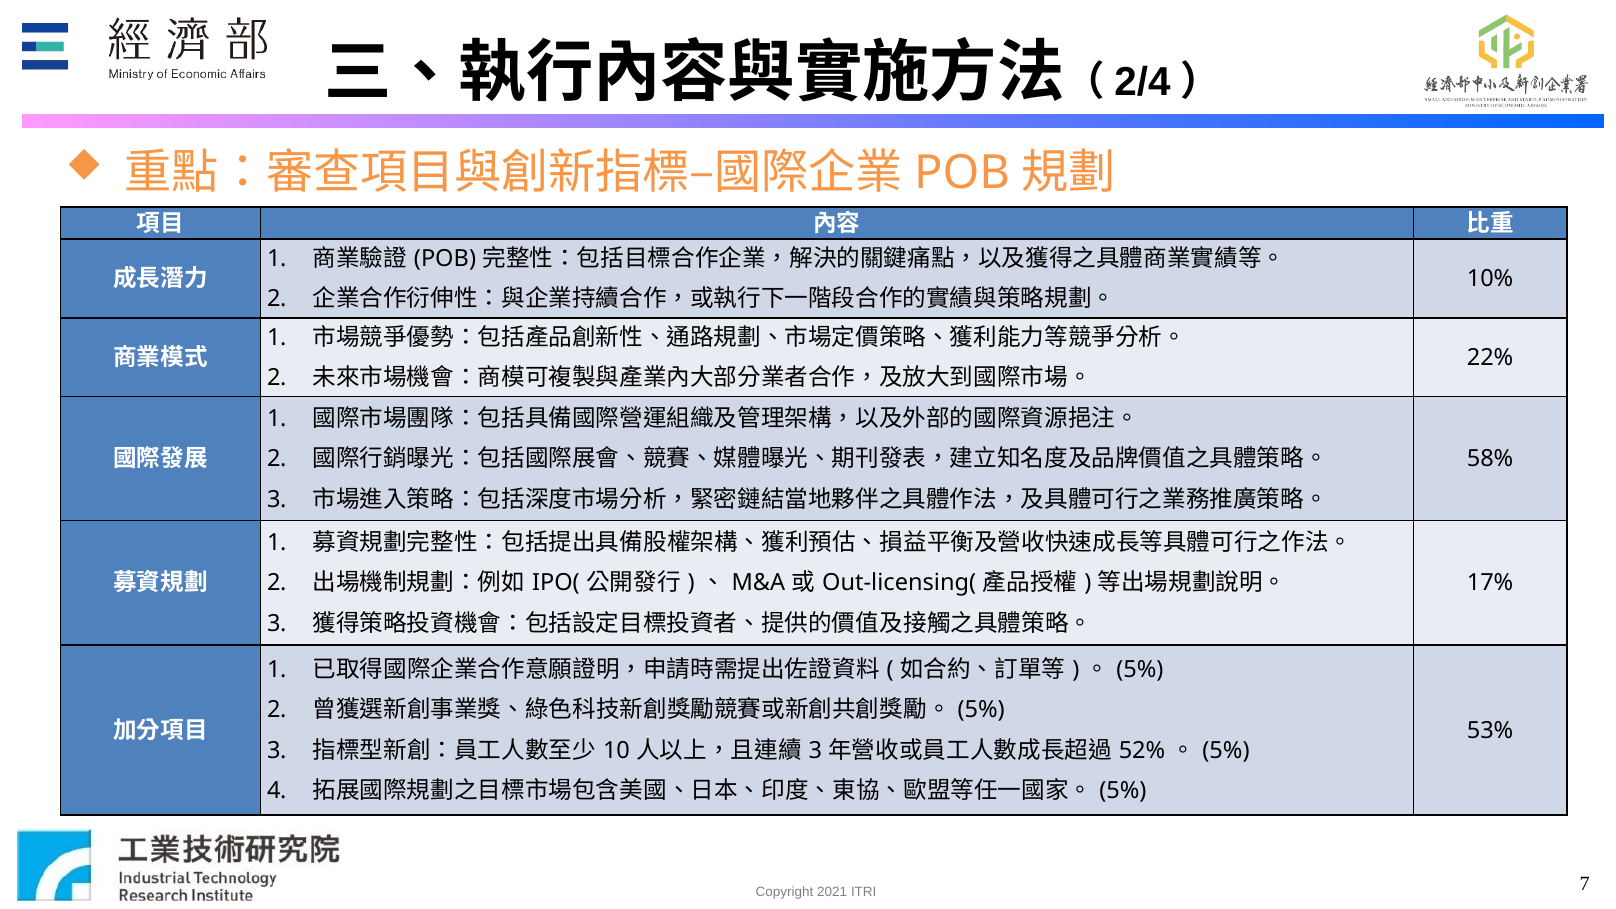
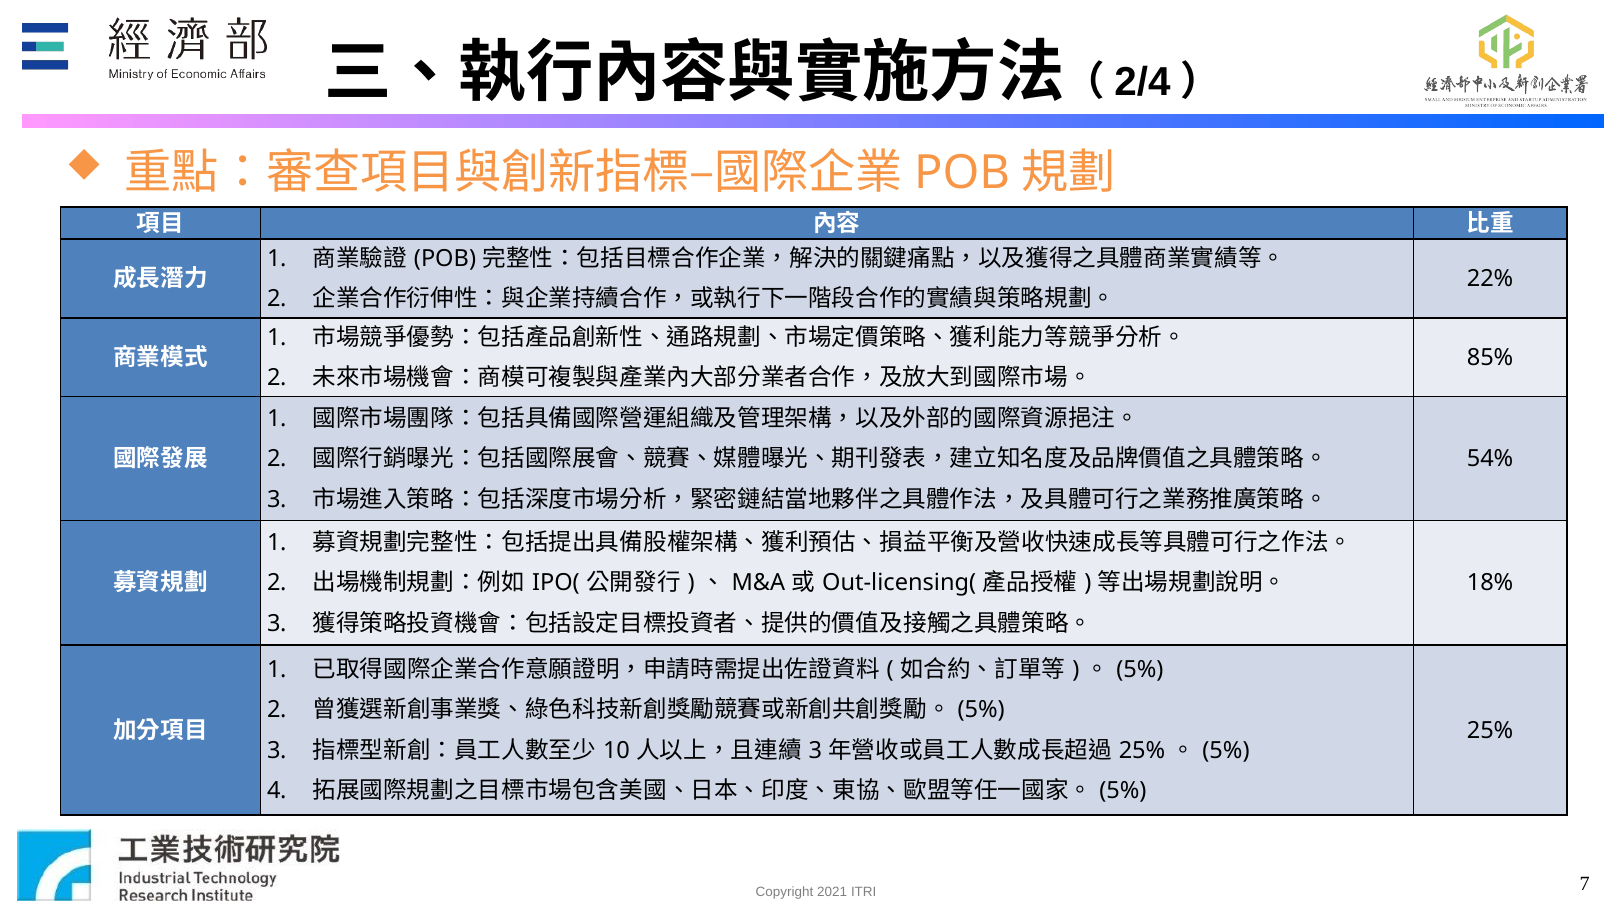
10%: 10% -> 22% (1490, 279)
22%: 22% -> 85% (1490, 358)
58%: 58% -> 54% (1490, 459)
17%: 17% -> 18% (1490, 583)
53%: 53% -> 25% (1490, 730)
52%: 52% -> 25% (1142, 751)
